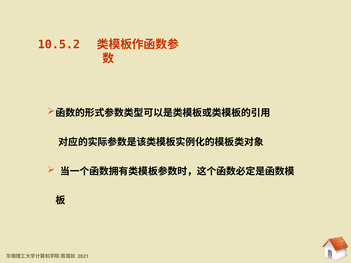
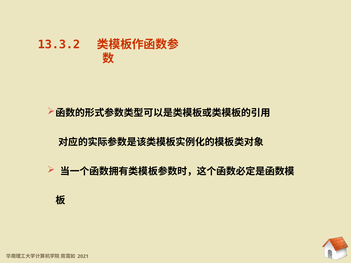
10.5.2: 10.5.2 -> 13.3.2 (59, 45)
